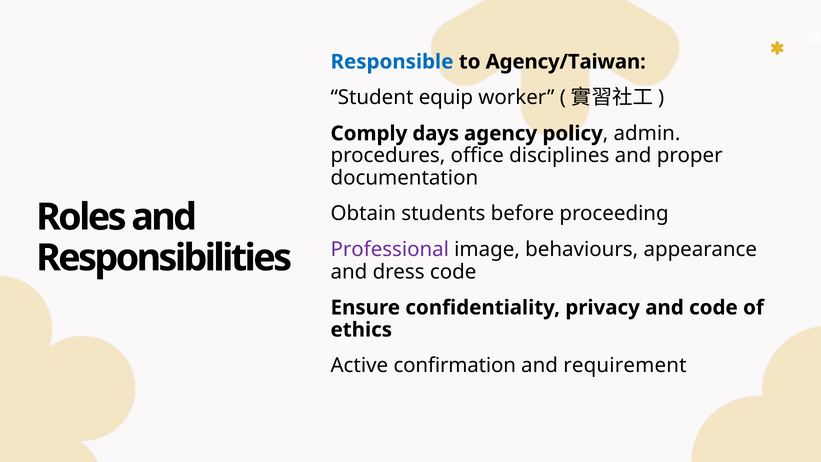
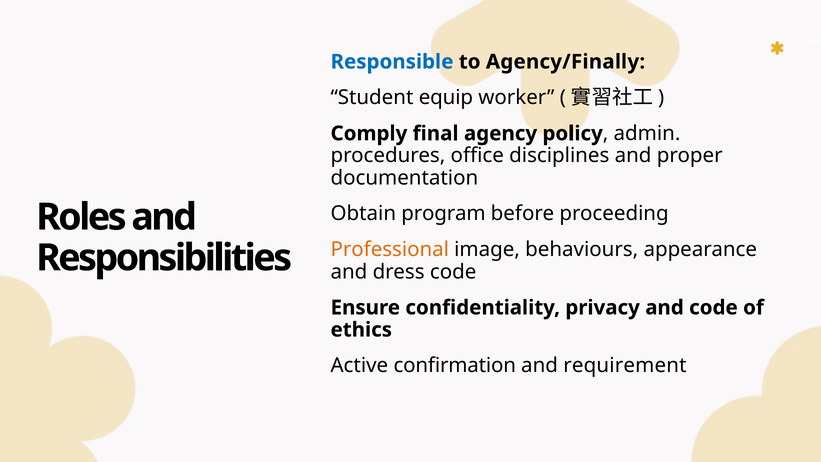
Agency/Taiwan: Agency/Taiwan -> Agency/Finally (566, 62)
days: days -> final (436, 133)
students: students -> program (443, 214)
Professional colour: purple -> orange (390, 249)
